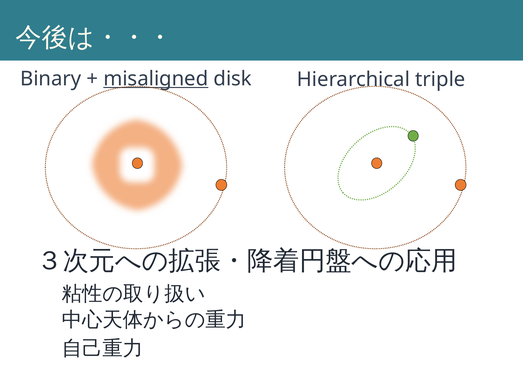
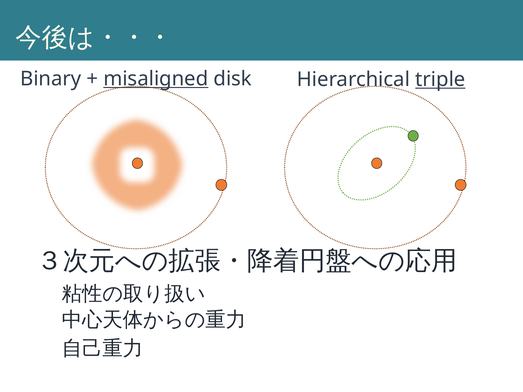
triple underline: none -> present (440, 79)
